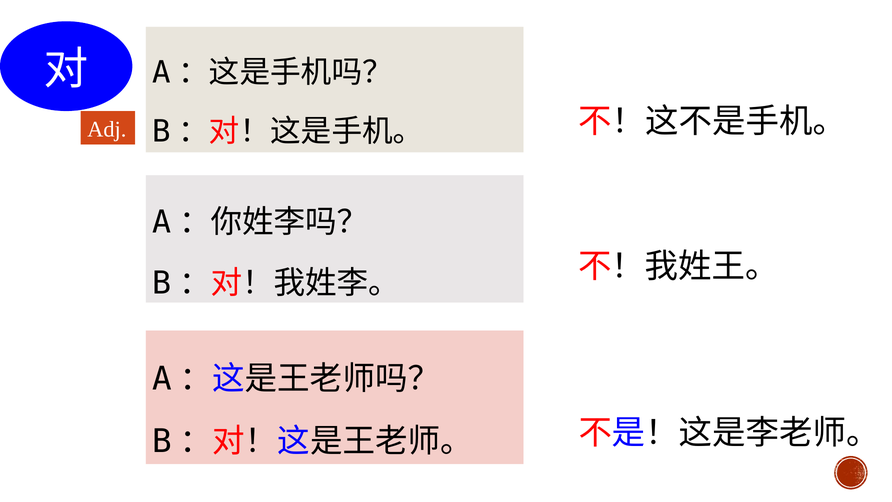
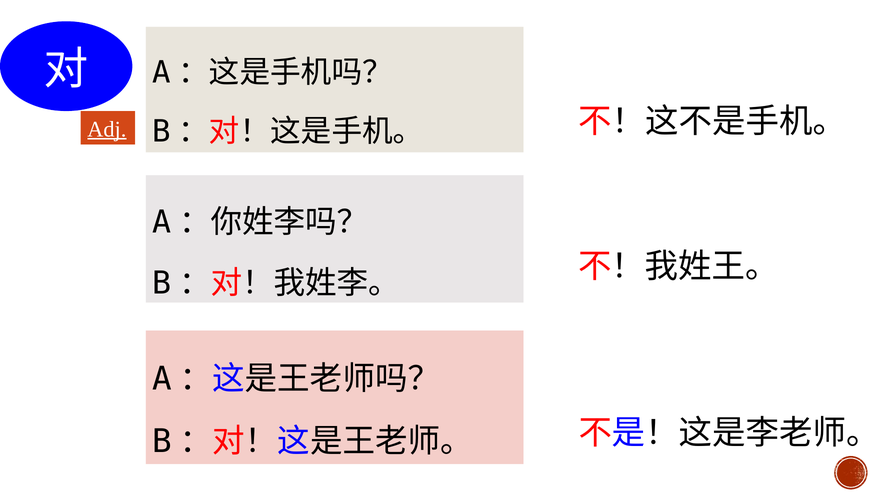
Adj underline: none -> present (107, 129)
